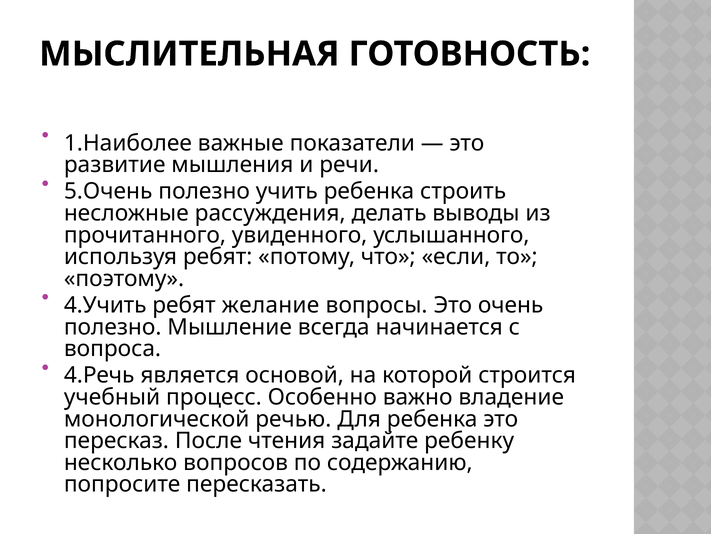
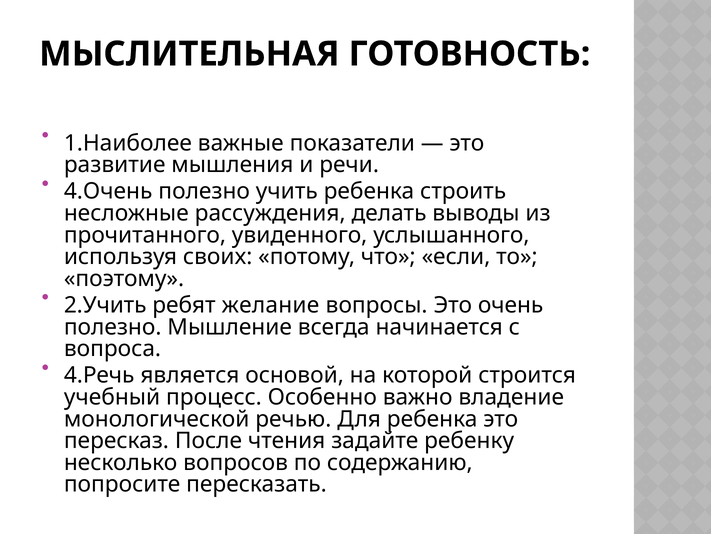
5.Очень: 5.Очень -> 4.Очень (108, 191)
используя ребят: ребят -> своих (218, 257)
4.Учить: 4.Учить -> 2.Учить (105, 305)
